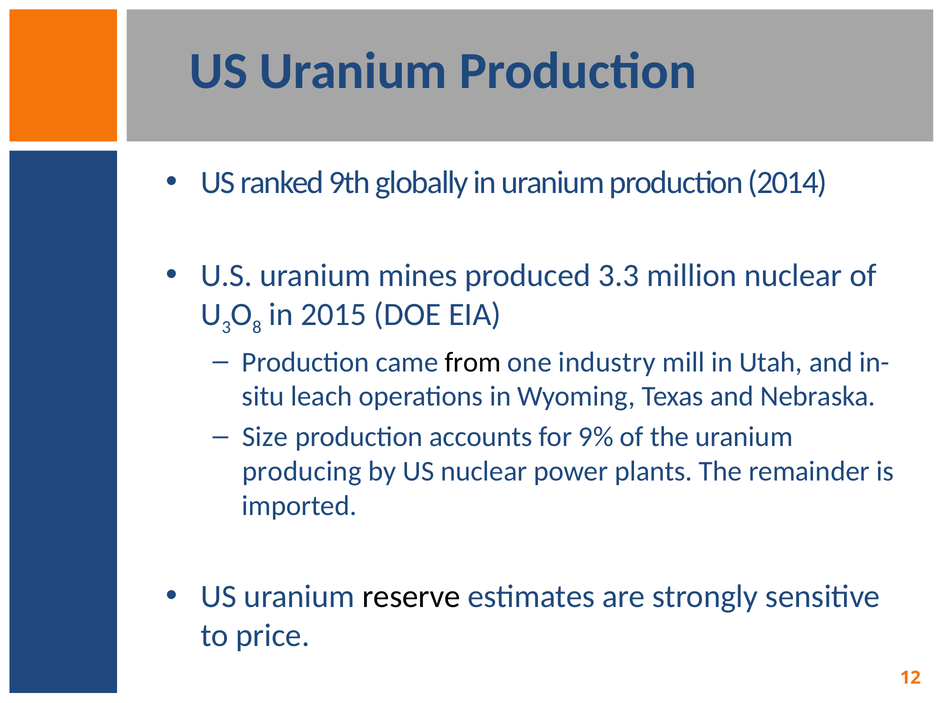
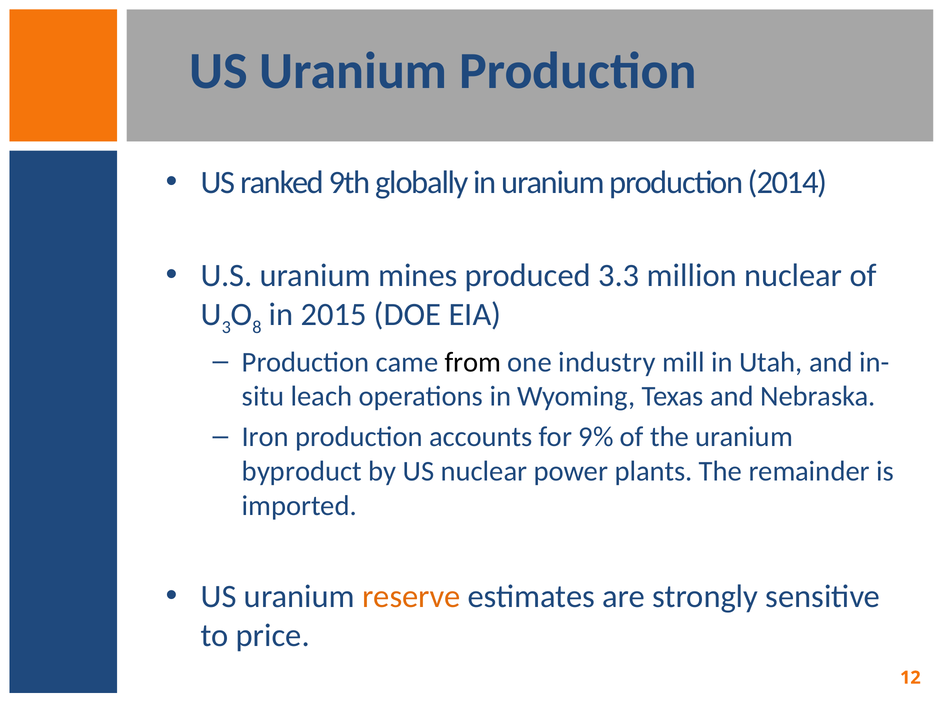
Size: Size -> Iron (265, 437)
producing: producing -> byproduct (302, 472)
reserve colour: black -> orange (411, 597)
